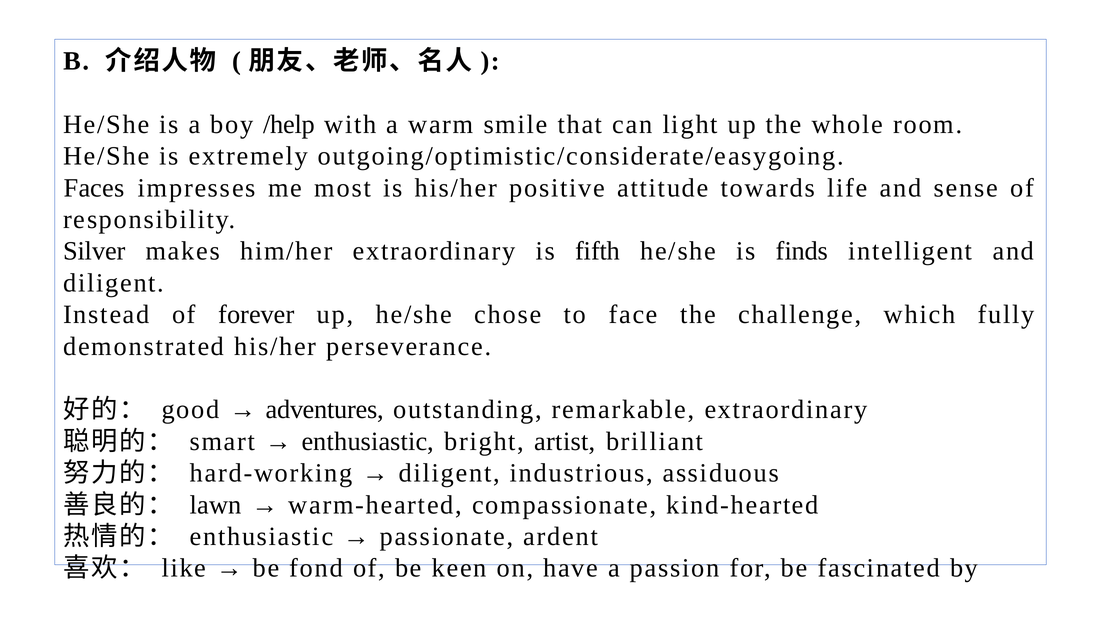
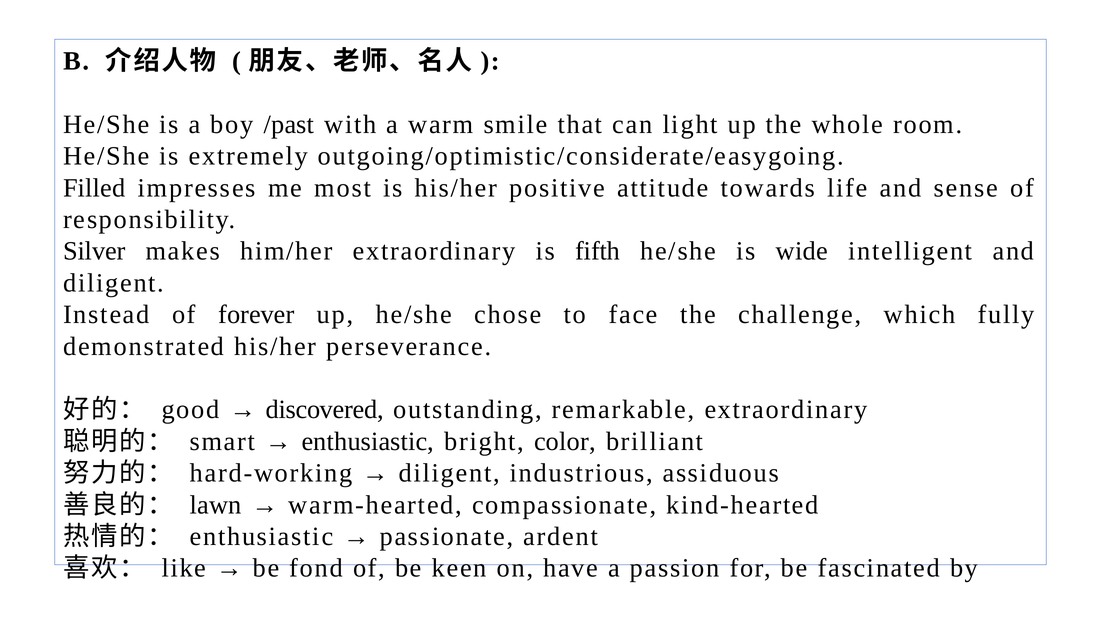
/help: /help -> /past (289, 124)
Faces: Faces -> Filled (94, 188)
finds: finds -> wide (802, 251)
adventures: adventures -> discovered (325, 410)
artist: artist -> color (565, 441)
